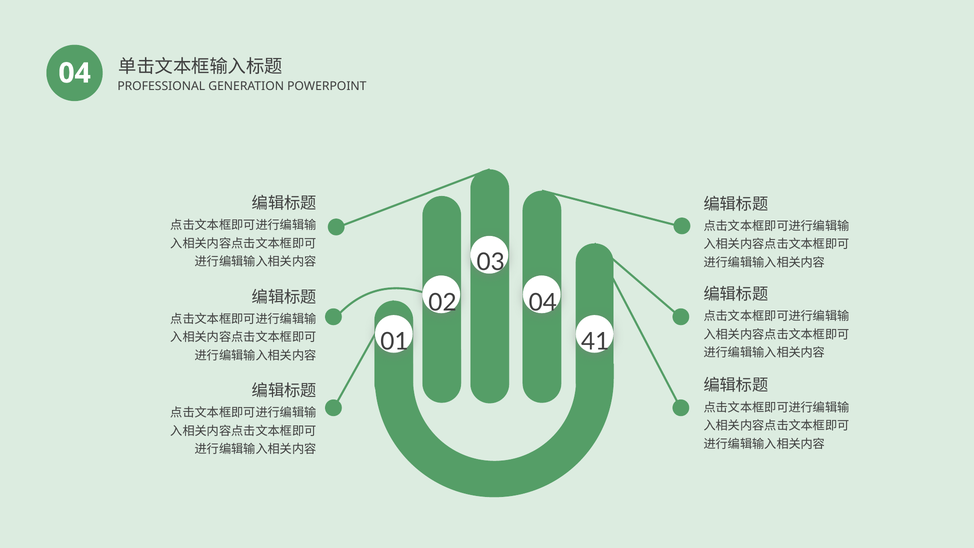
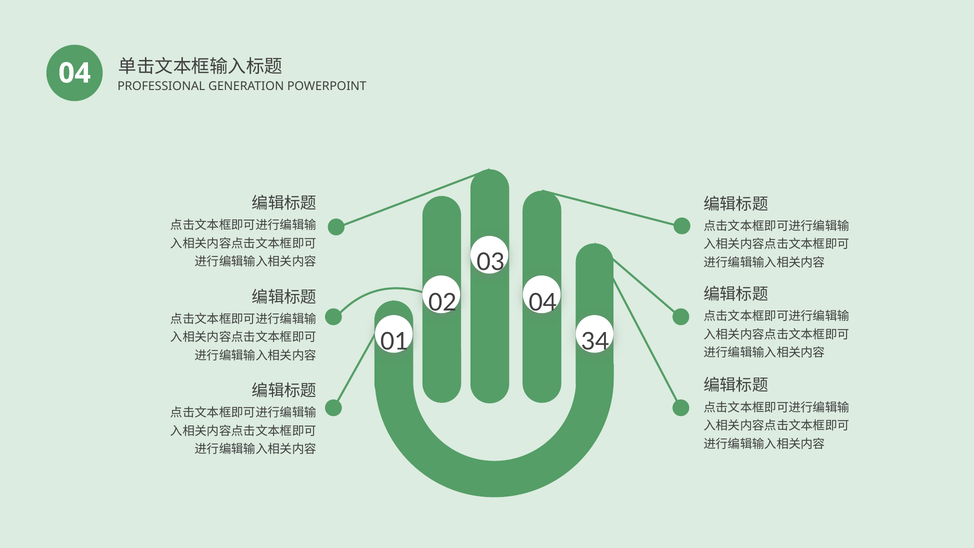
41: 41 -> 34 (595, 342)
